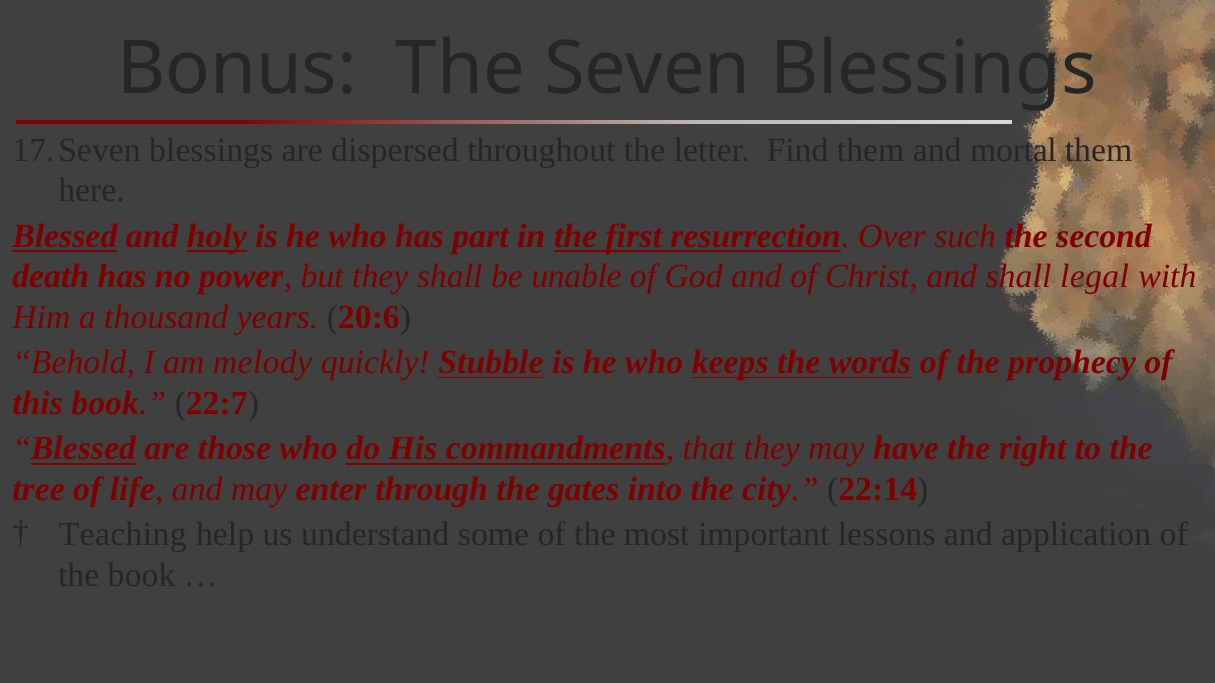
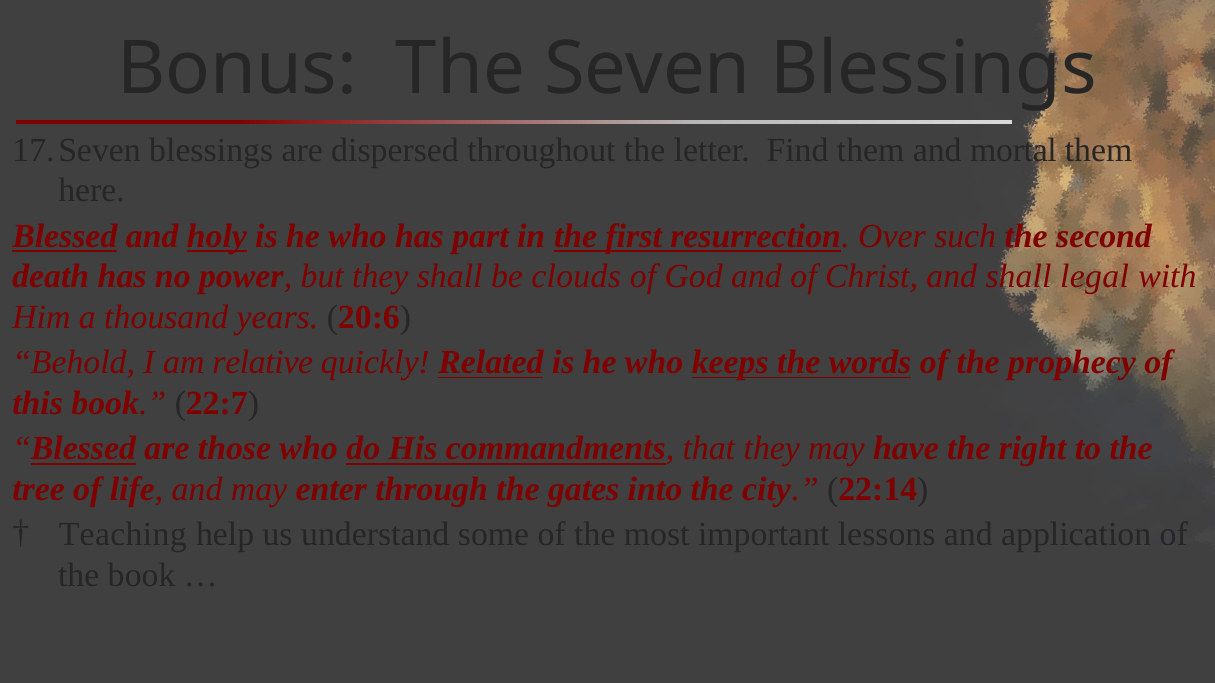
unable: unable -> clouds (576, 277)
melody: melody -> relative (263, 363)
Stubble: Stubble -> Related (491, 363)
